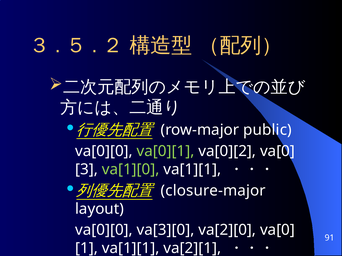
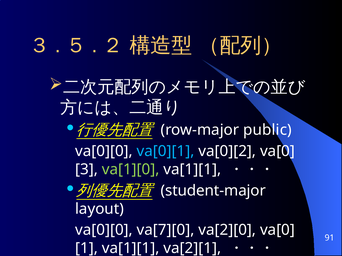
va[0][1 colour: light green -> light blue (166, 151)
closure-major: closure-major -> student-major (213, 191)
va[3][0: va[3][0 -> va[7][0 (166, 230)
